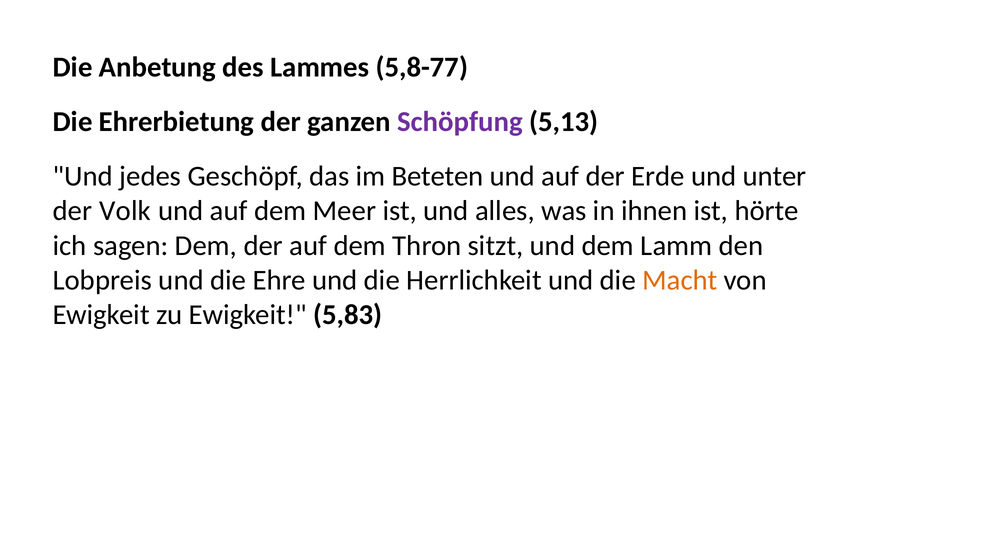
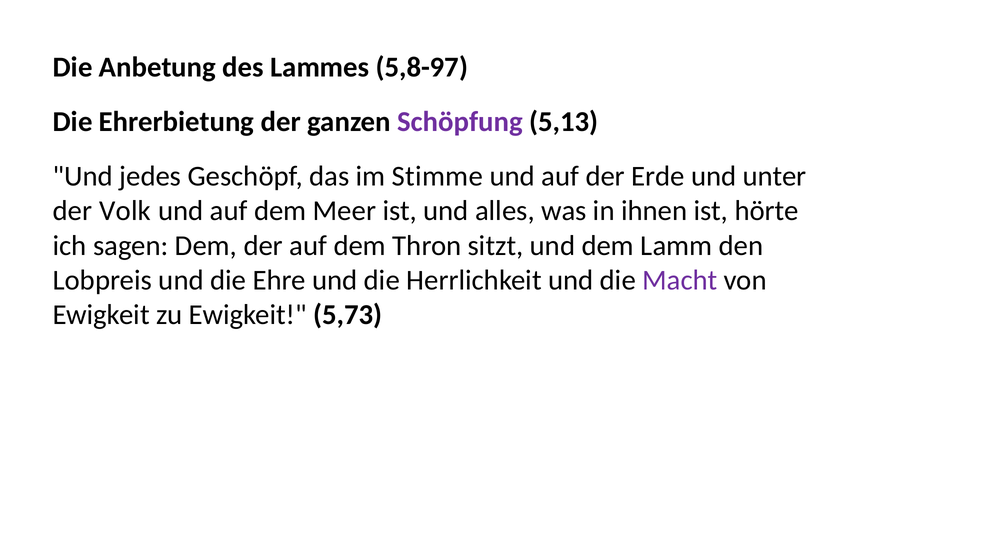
5,8-77: 5,8-77 -> 5,8-97 (422, 67)
Beteten: Beteten -> Stimme (437, 176)
Macht colour: orange -> purple (680, 280)
5,83: 5,83 -> 5,73 (348, 315)
